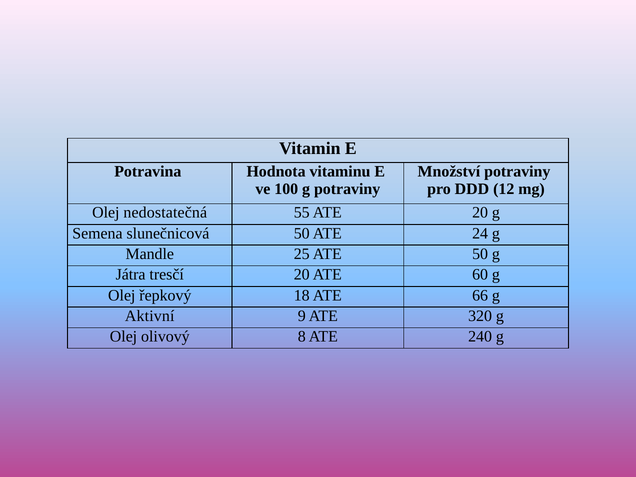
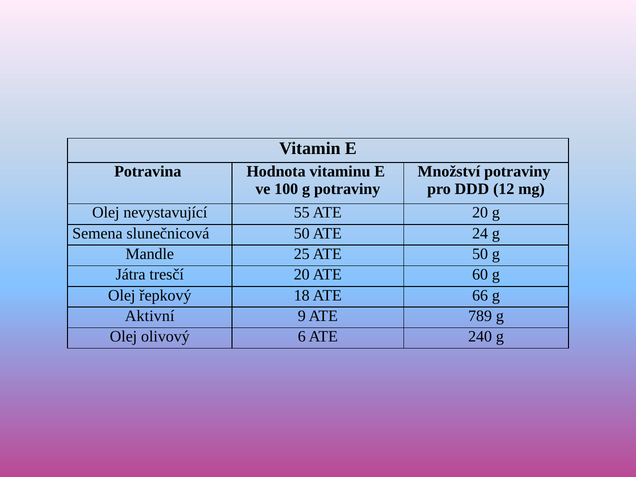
nedostatečná: nedostatečná -> nevystavující (165, 213)
320: 320 -> 789 (480, 316)
8: 8 -> 6 (302, 337)
